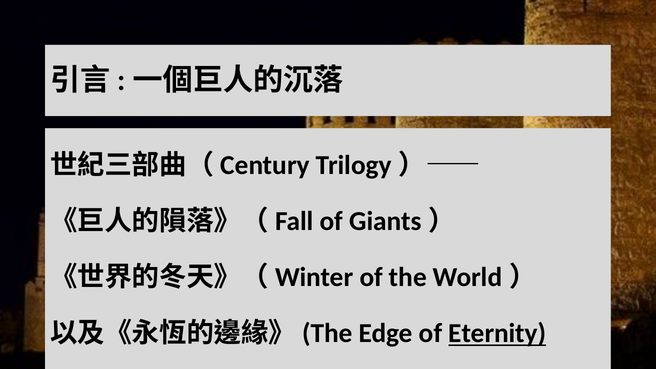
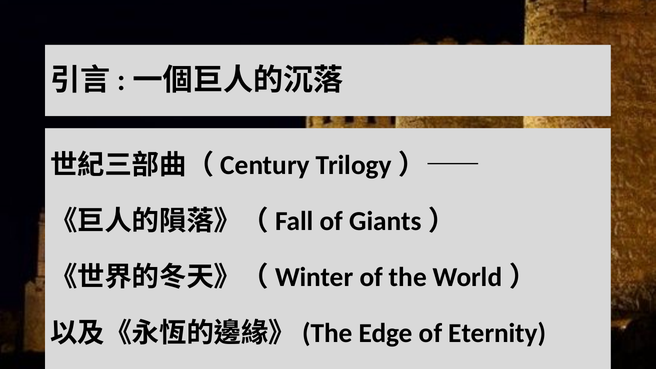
Eternity underline: present -> none (497, 333)
